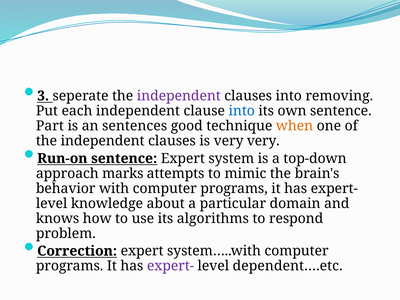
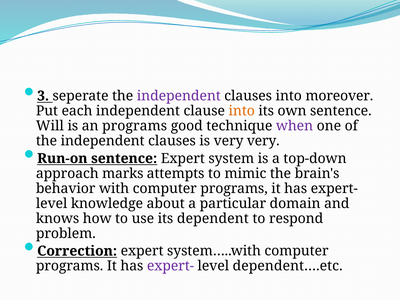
removing: removing -> moreover (339, 96)
into colour: blue -> orange (242, 111)
Part: Part -> Will (50, 126)
an sentences: sentences -> programs (135, 126)
when colour: orange -> purple (295, 126)
algorithms: algorithms -> dependent (213, 218)
